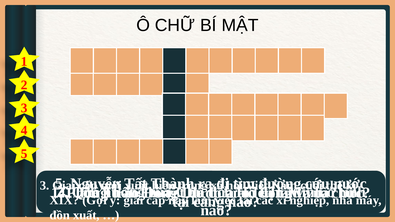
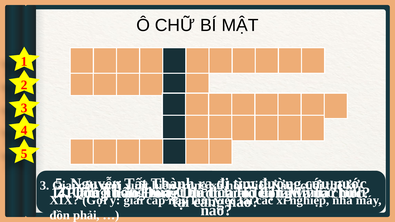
đồn xuất: xuất -> phải (86, 215)
